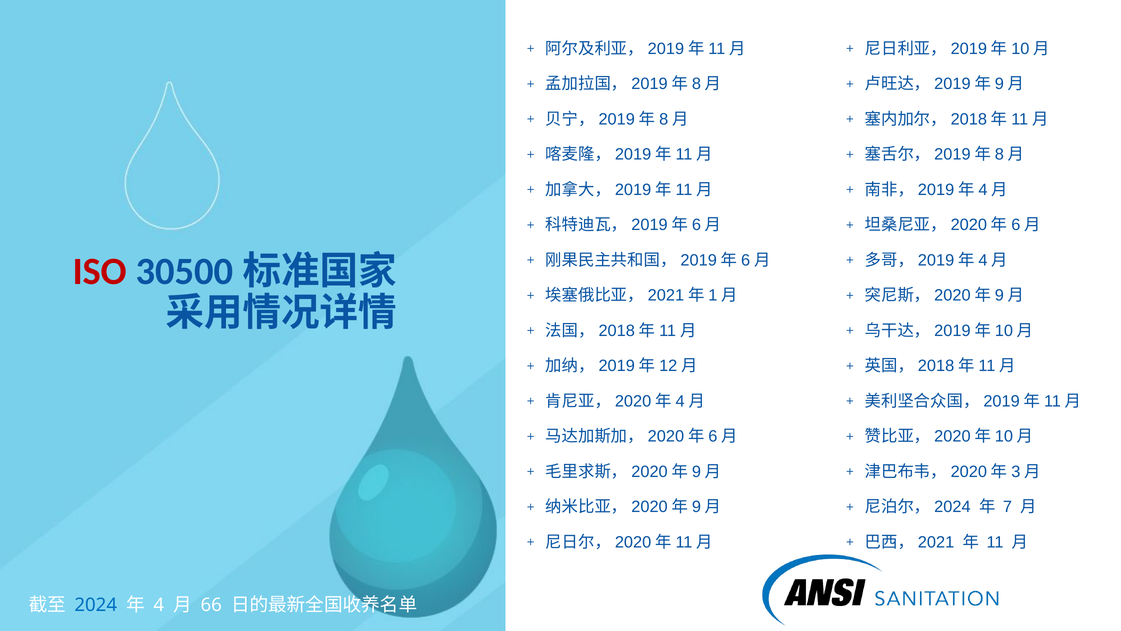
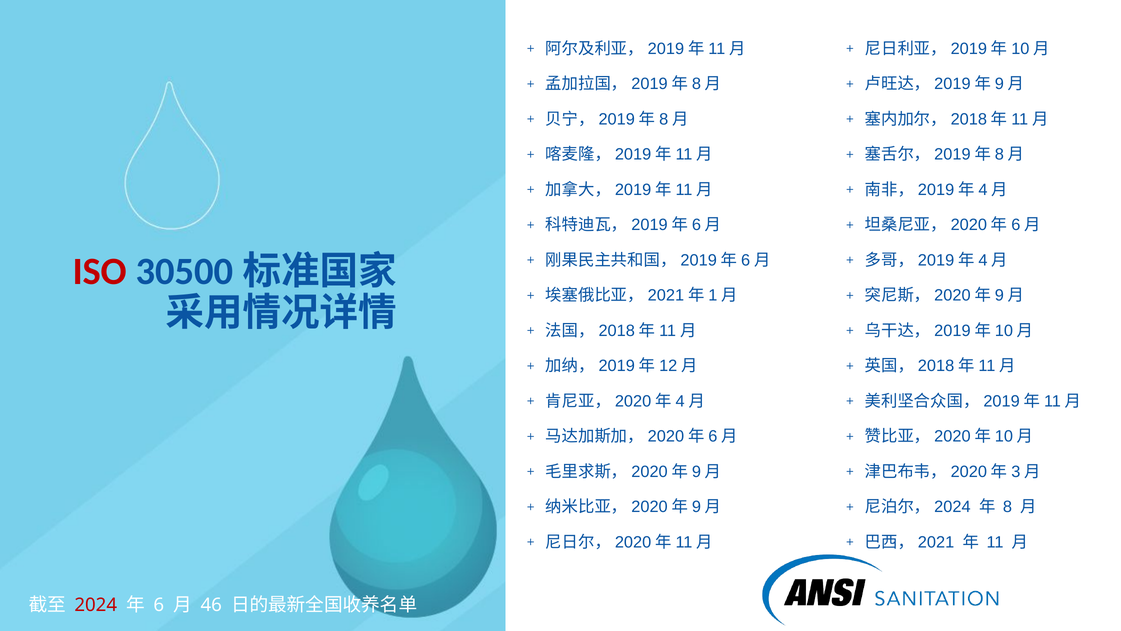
7: 7 -> 8 (1008, 507)
2024 colour: blue -> red (96, 605)
4: 4 -> 6 (159, 605)
66: 66 -> 46 (211, 605)
